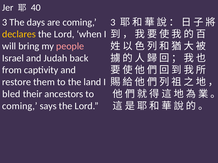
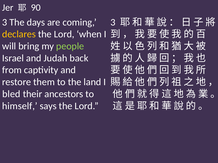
40: 40 -> 90 (36, 8)
people colour: pink -> light green (70, 46)
coming: coming -> himself (20, 106)
